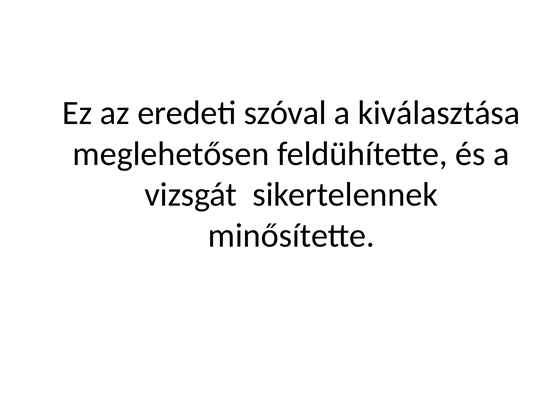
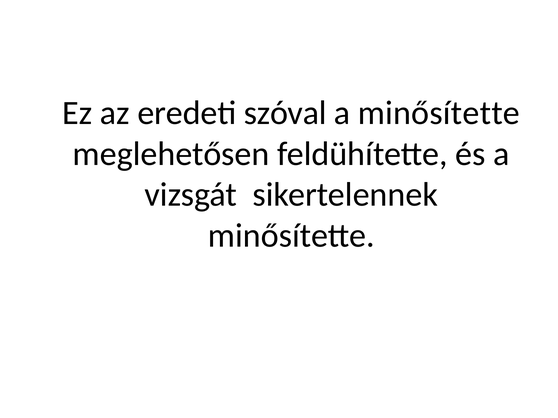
a kiválasztása: kiválasztása -> minősítette (439, 113)
